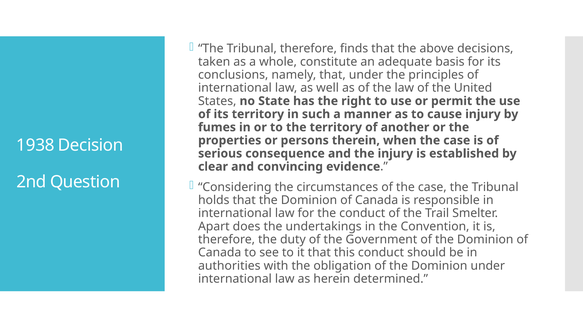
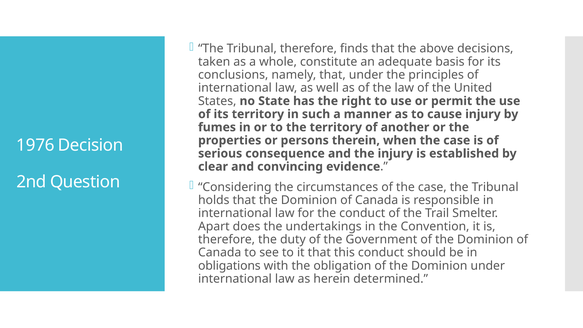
1938: 1938 -> 1976 (35, 145)
authorities: authorities -> obligations (229, 266)
